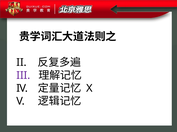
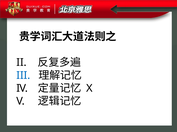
III colour: purple -> blue (23, 76)
